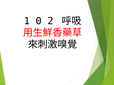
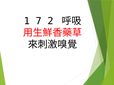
0: 0 -> 7 (39, 21)
